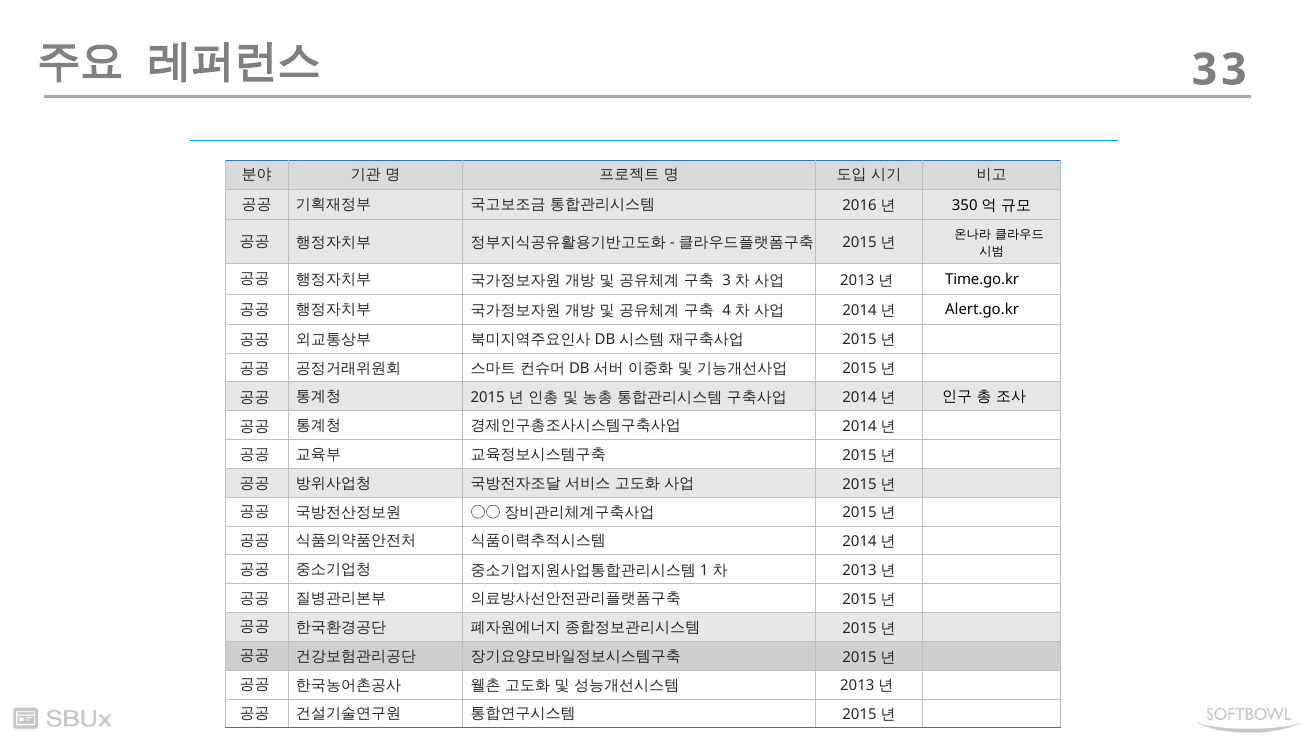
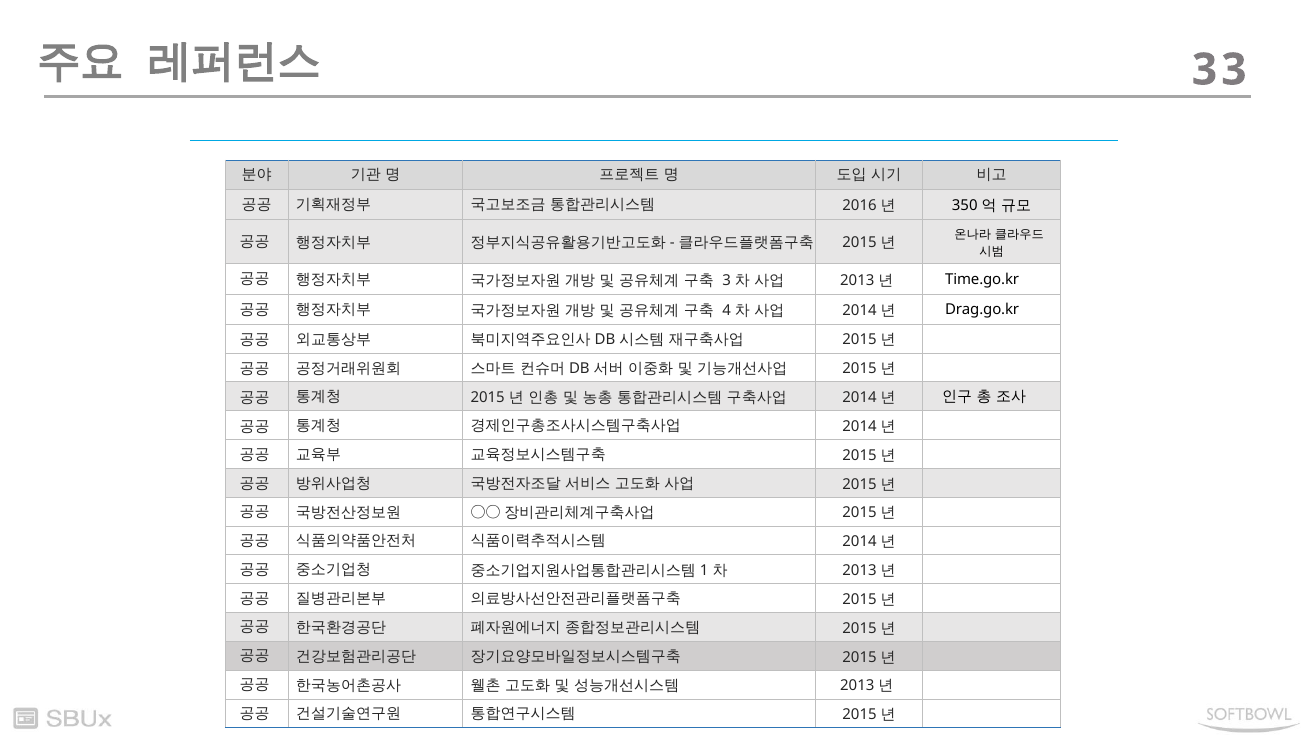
Alert.go.kr: Alert.go.kr -> Drag.go.kr (982, 310)
